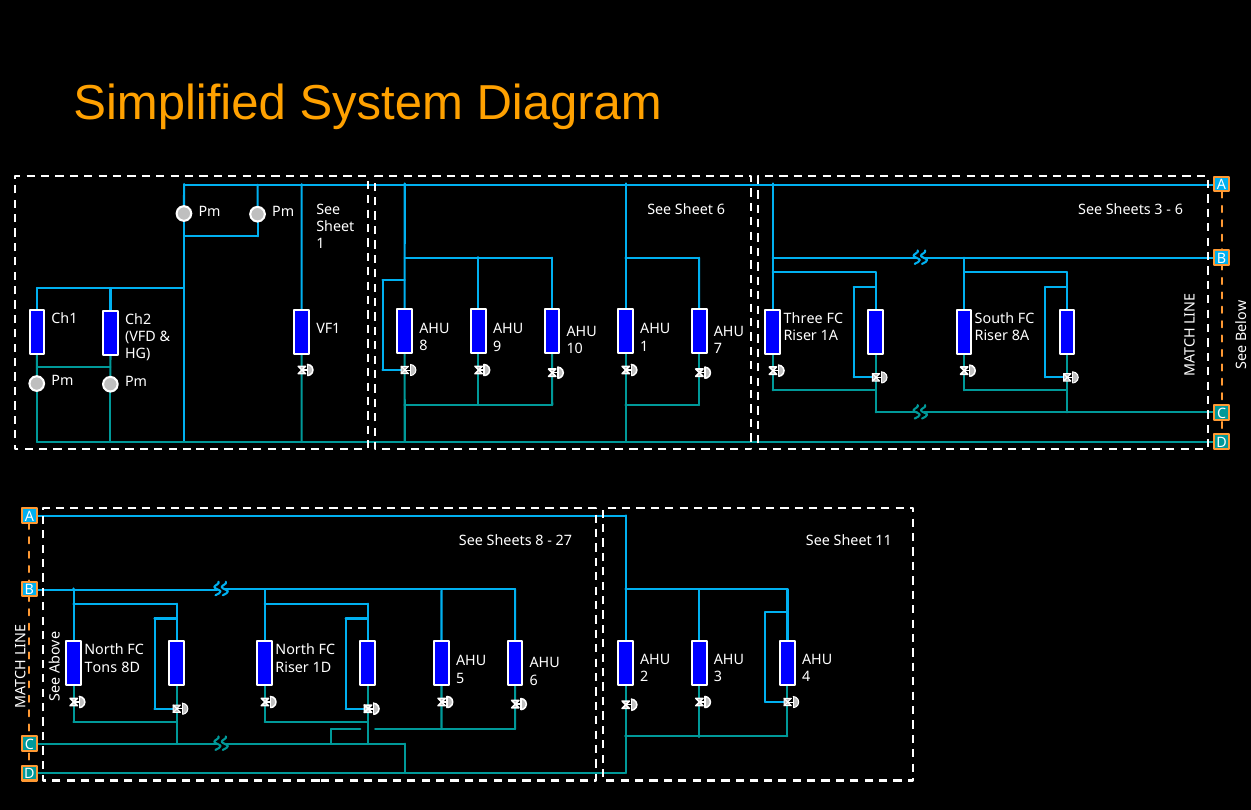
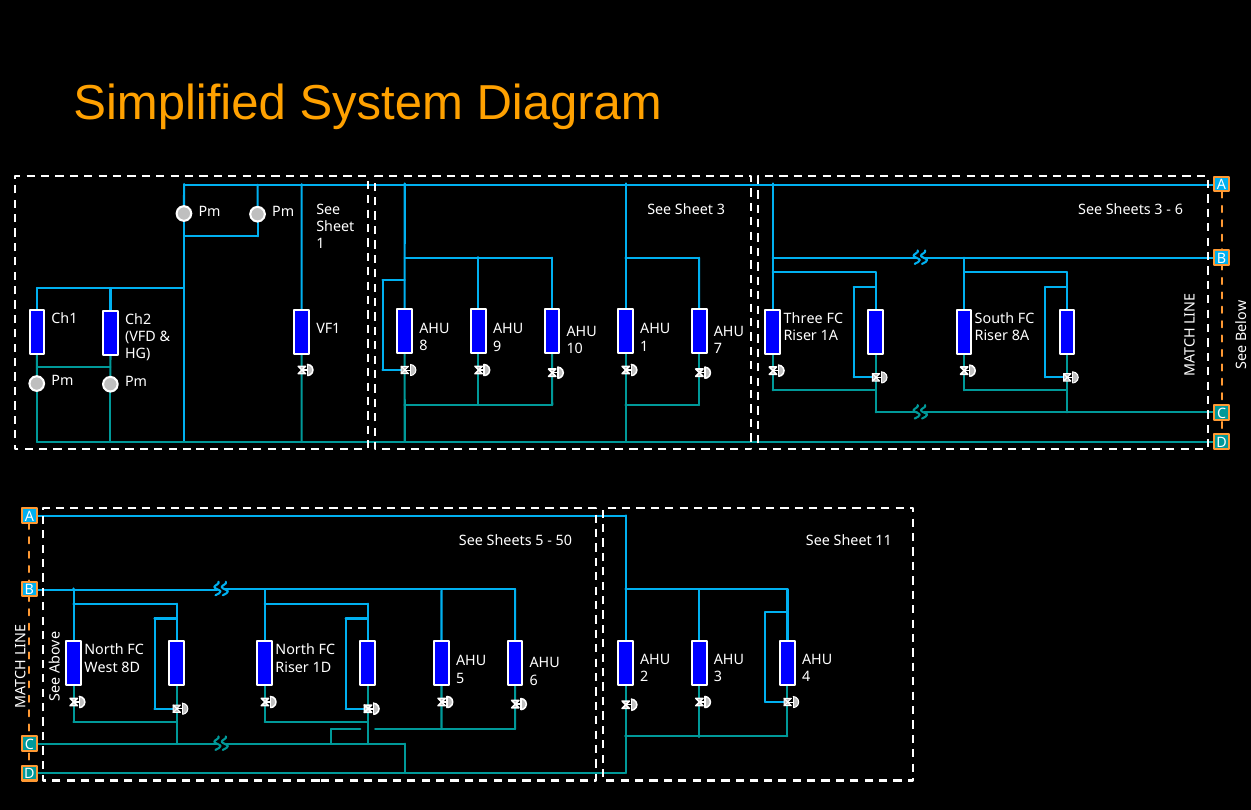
Sheet 6: 6 -> 3 (721, 209)
Sheets 8: 8 -> 5 (539, 540)
27: 27 -> 50 (564, 540)
Tons: Tons -> West (101, 667)
